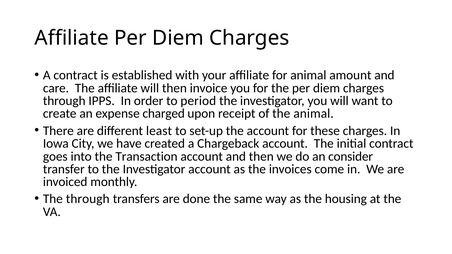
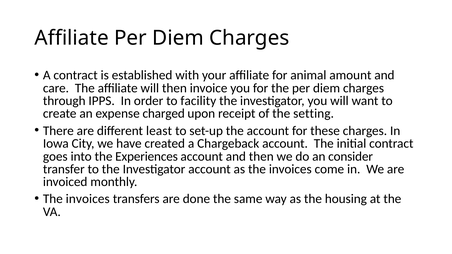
period: period -> facility (198, 101)
the animal: animal -> setting (314, 114)
Transaction: Transaction -> Experiences (147, 156)
through: through -> invoices (88, 199)
